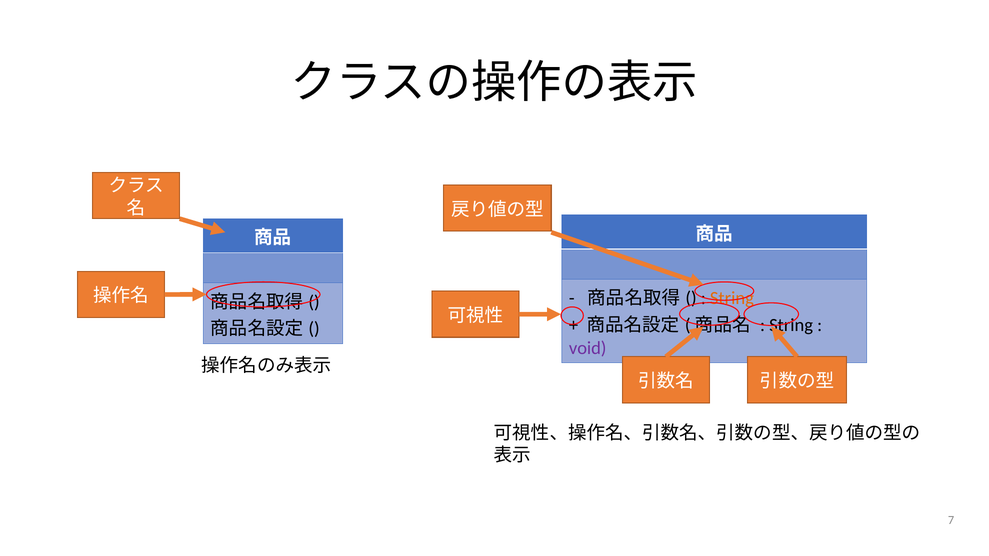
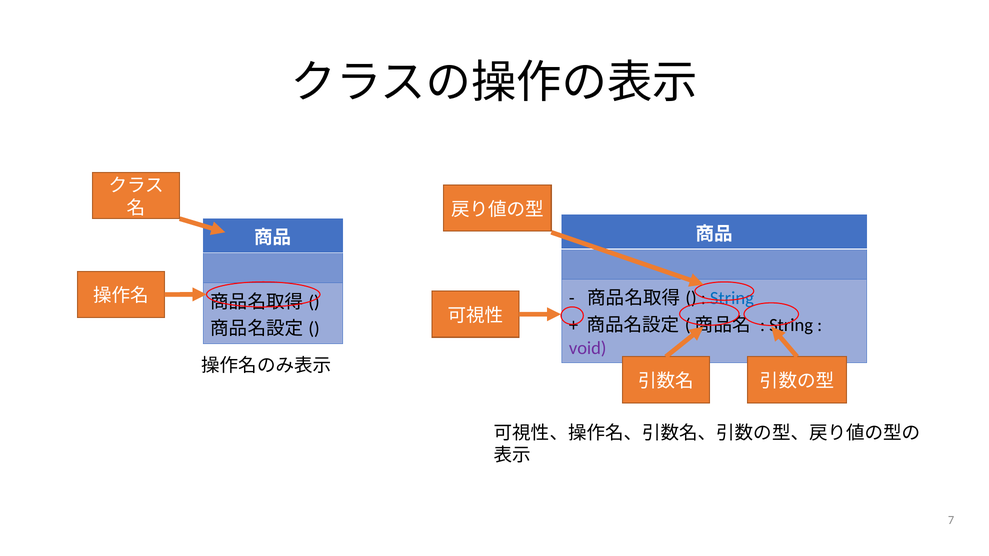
String colour: orange -> blue (732, 298)
